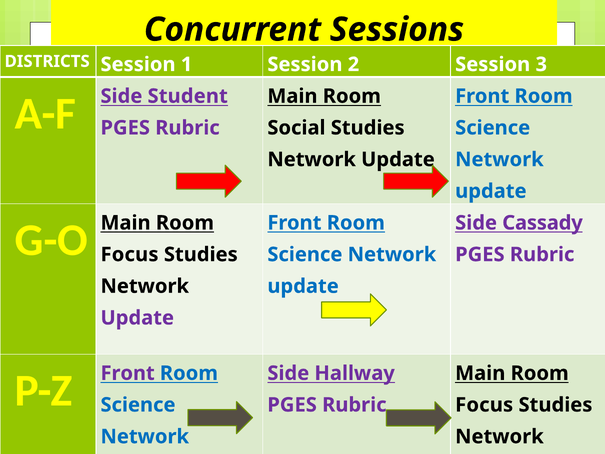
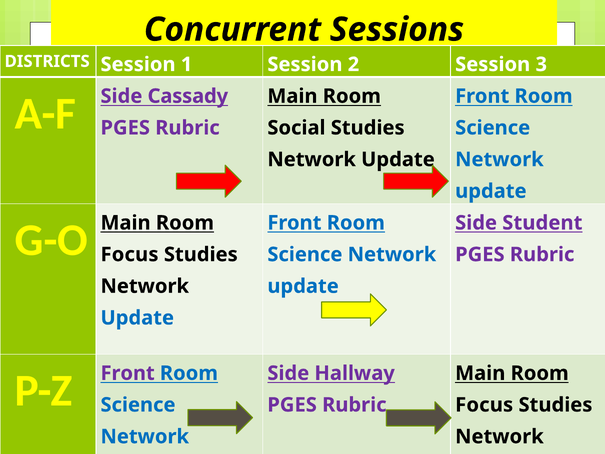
Student: Student -> Cassady (188, 96)
Cassady: Cassady -> Student (542, 223)
Update colour: purple -> blue (137, 318)
